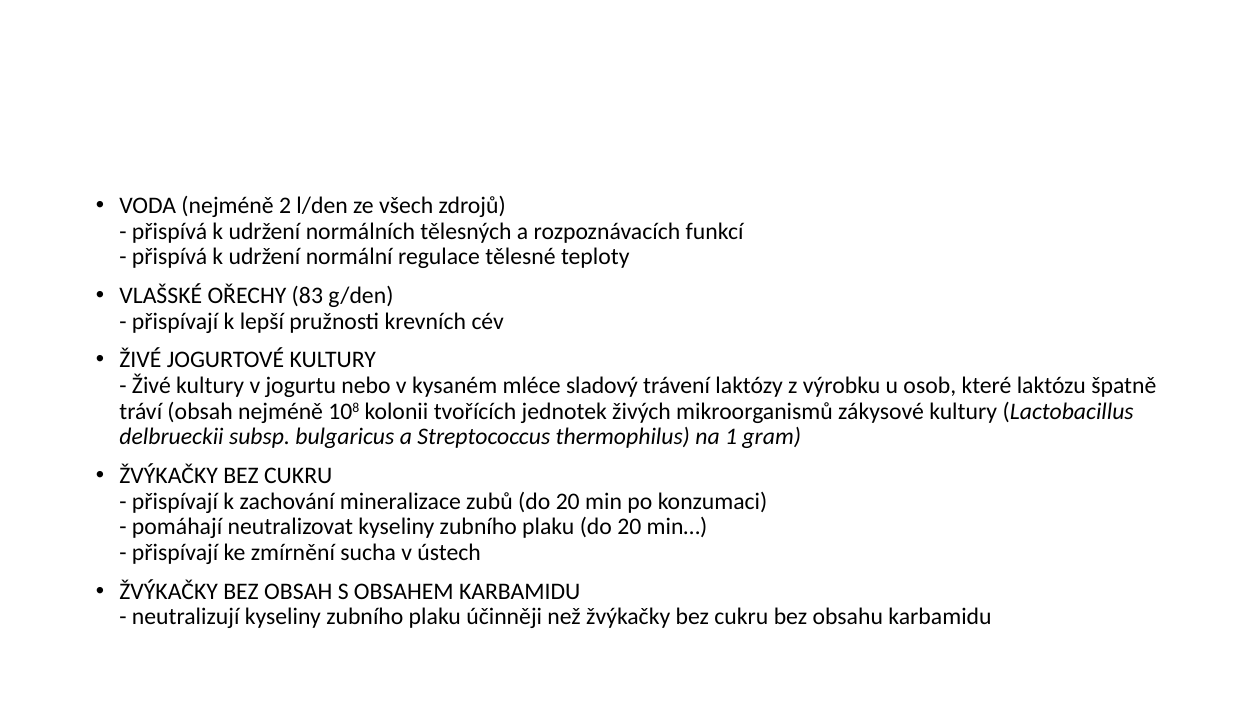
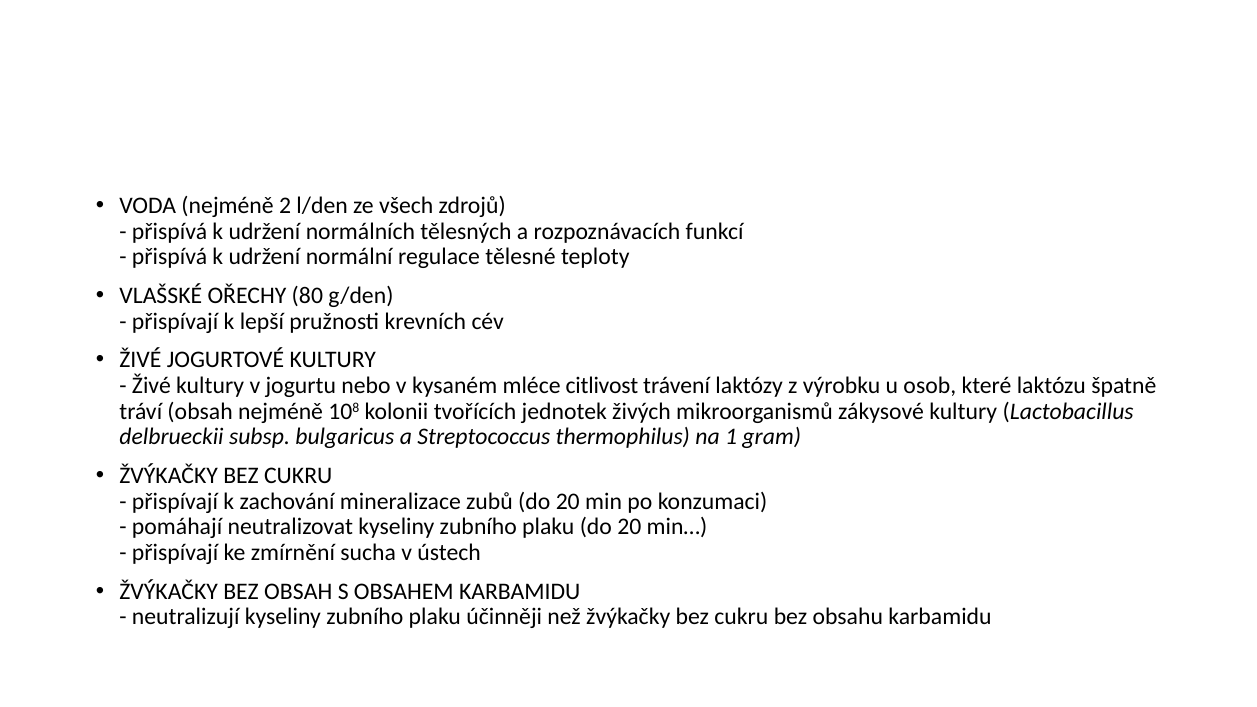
83: 83 -> 80 (307, 296)
sladový: sladový -> citlivost (602, 386)
